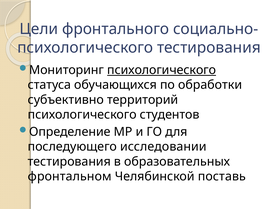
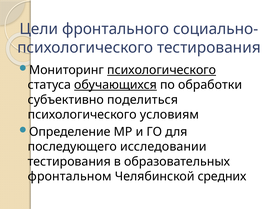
обучающихся underline: none -> present (116, 85)
территорий: территорий -> поделиться (143, 100)
студентов: студентов -> условиям (170, 114)
поставь: поставь -> средних (222, 176)
